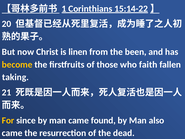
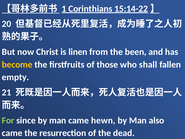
faith: faith -> shall (148, 64)
taking: taking -> empty (15, 77)
For colour: yellow -> light green (8, 120)
found: found -> hewn (103, 120)
